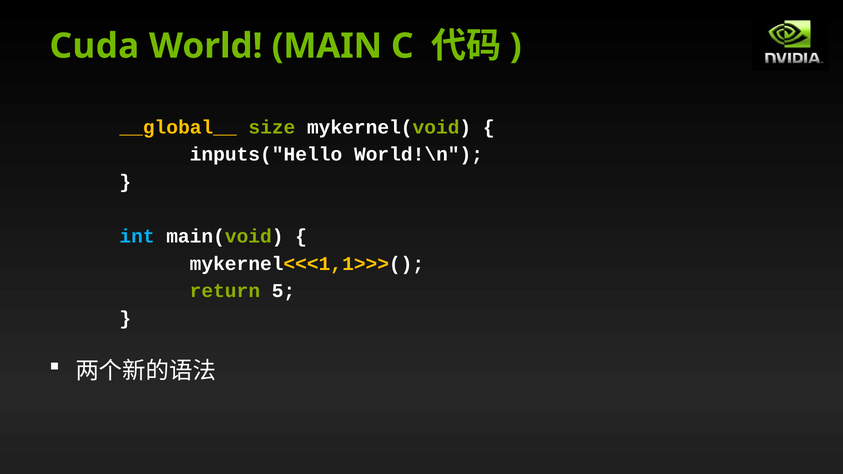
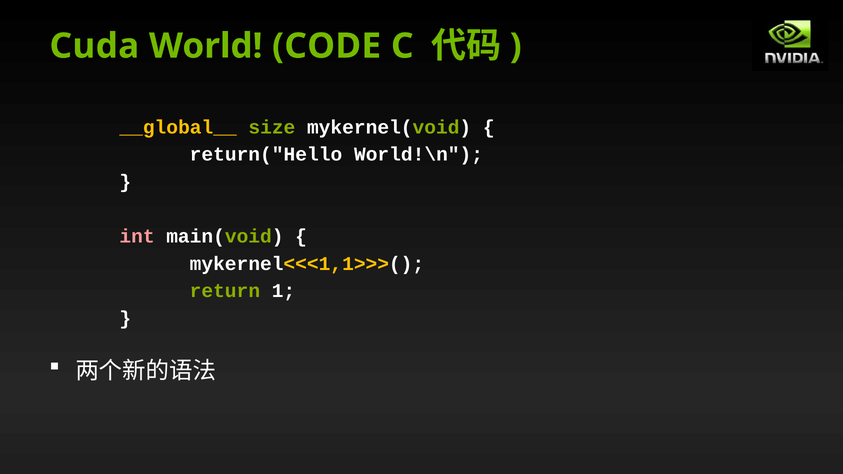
MAIN: MAIN -> CODE (327, 46)
inputs("Hello: inputs("Hello -> return("Hello (266, 155)
int colour: light blue -> pink (137, 236)
5: 5 -> 1 (283, 291)
